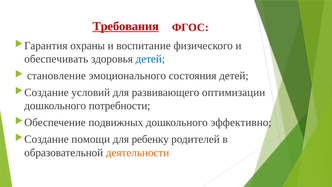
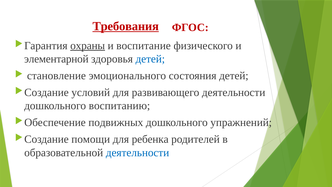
охраны underline: none -> present (88, 46)
обеспечивать: обеспечивать -> элементарной (56, 59)
развивающего оптимизации: оптимизации -> деятельности (234, 92)
потребности: потребности -> воспитанию (119, 106)
эффективно: эффективно -> упражнений (241, 122)
ребенку: ребенку -> ребенка (150, 139)
деятельности colour: orange -> blue (138, 152)
